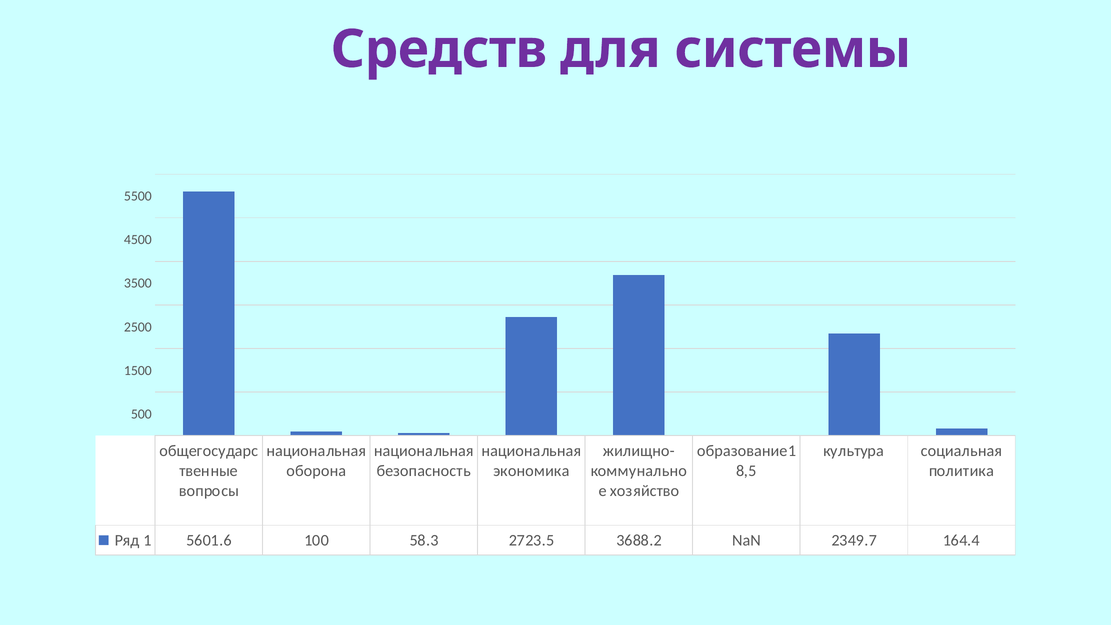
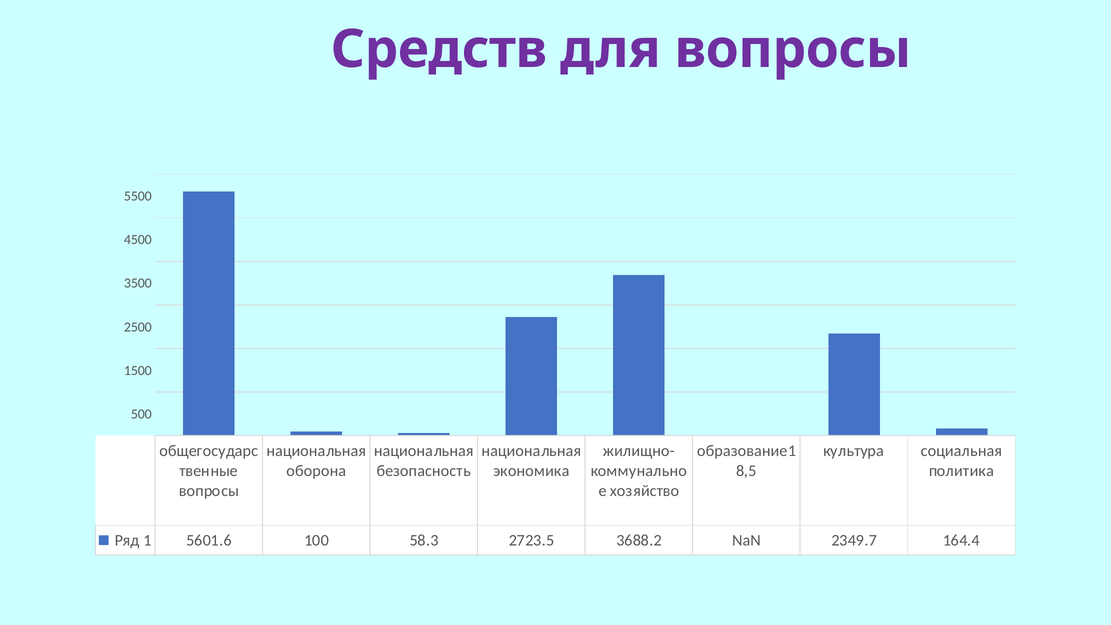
для системы: системы -> вопросы (793, 49)
